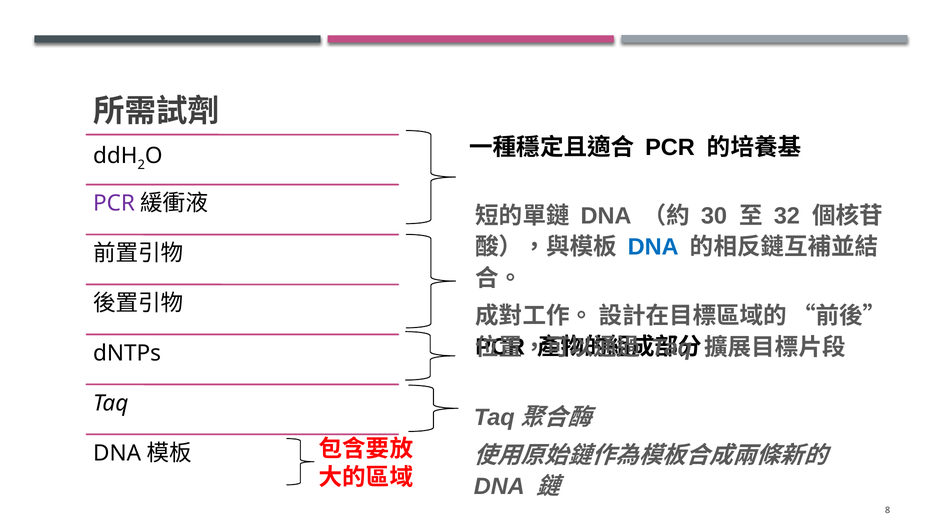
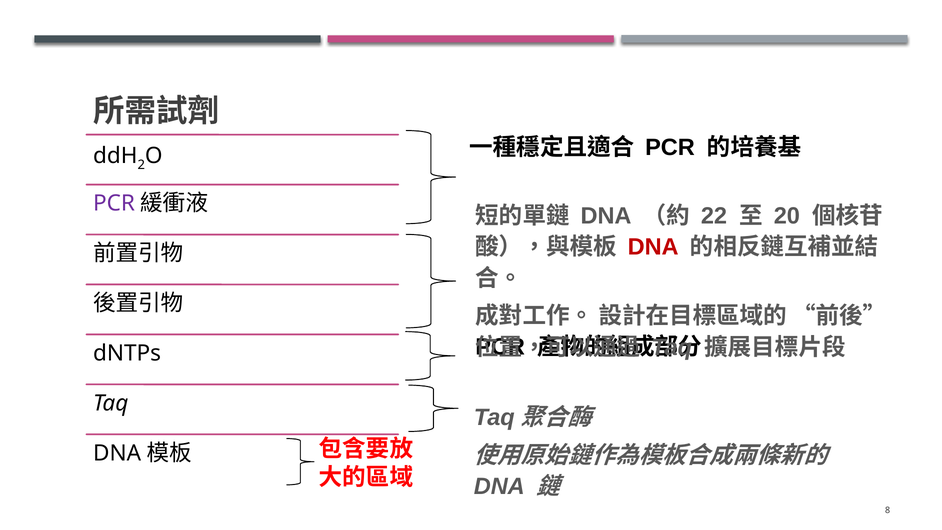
30: 30 -> 22 (714, 216)
32: 32 -> 20 (787, 216)
DNA colour: blue -> red (653, 247)
